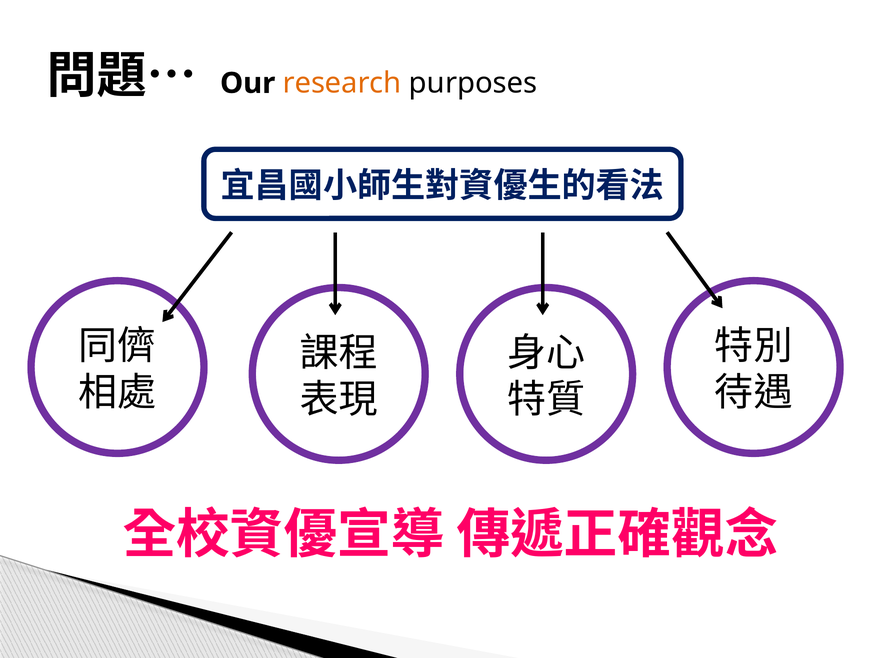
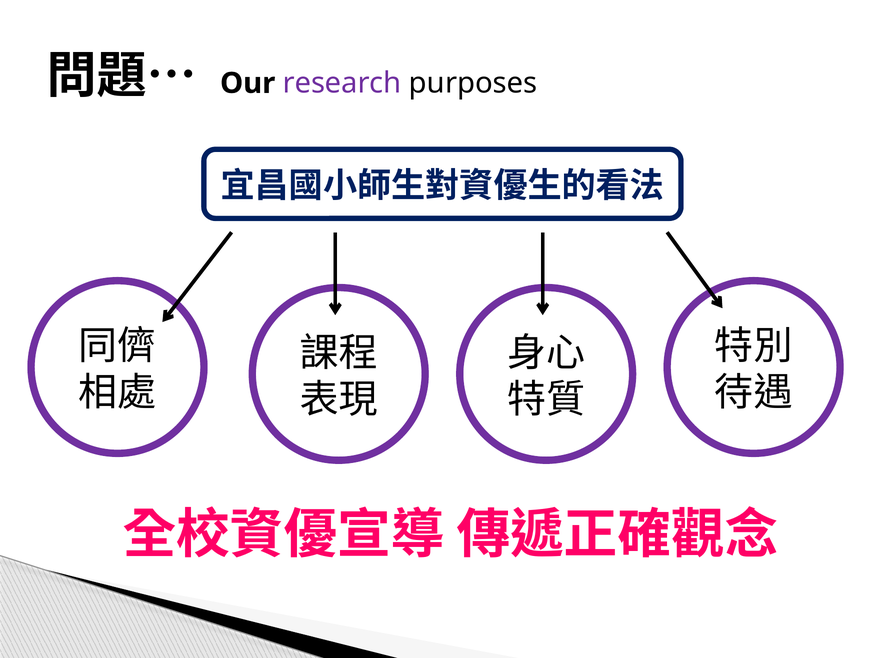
research colour: orange -> purple (342, 83)
